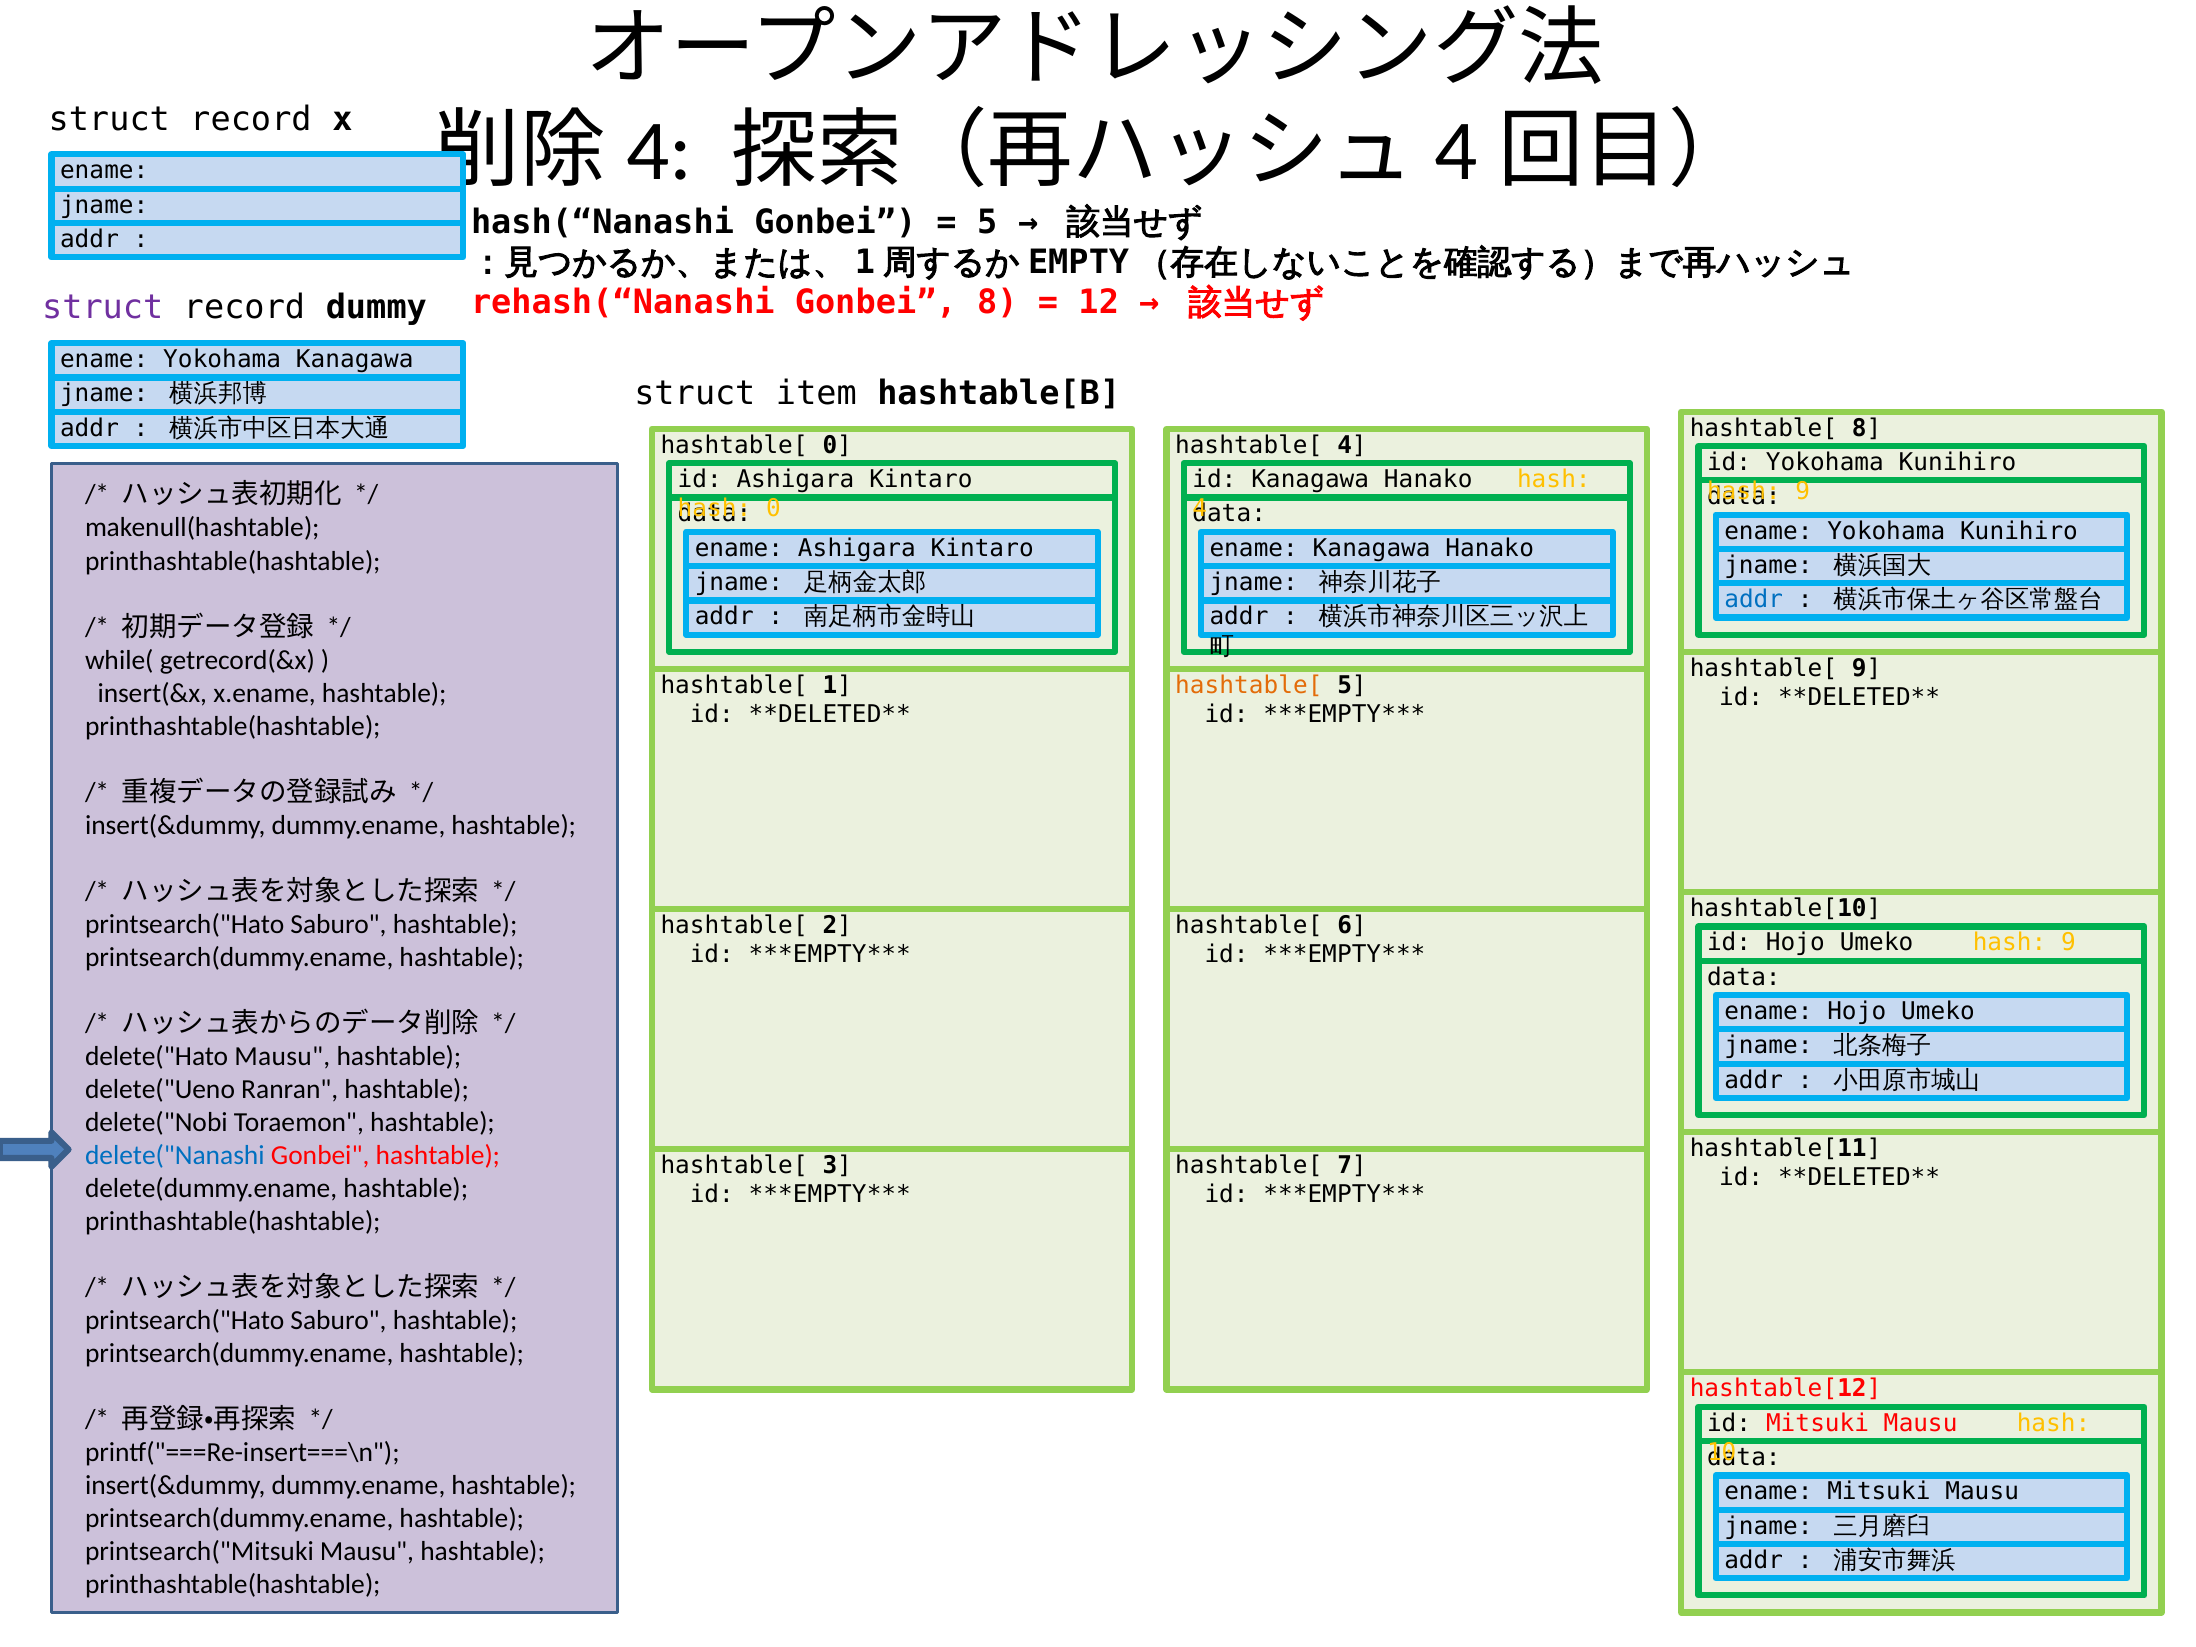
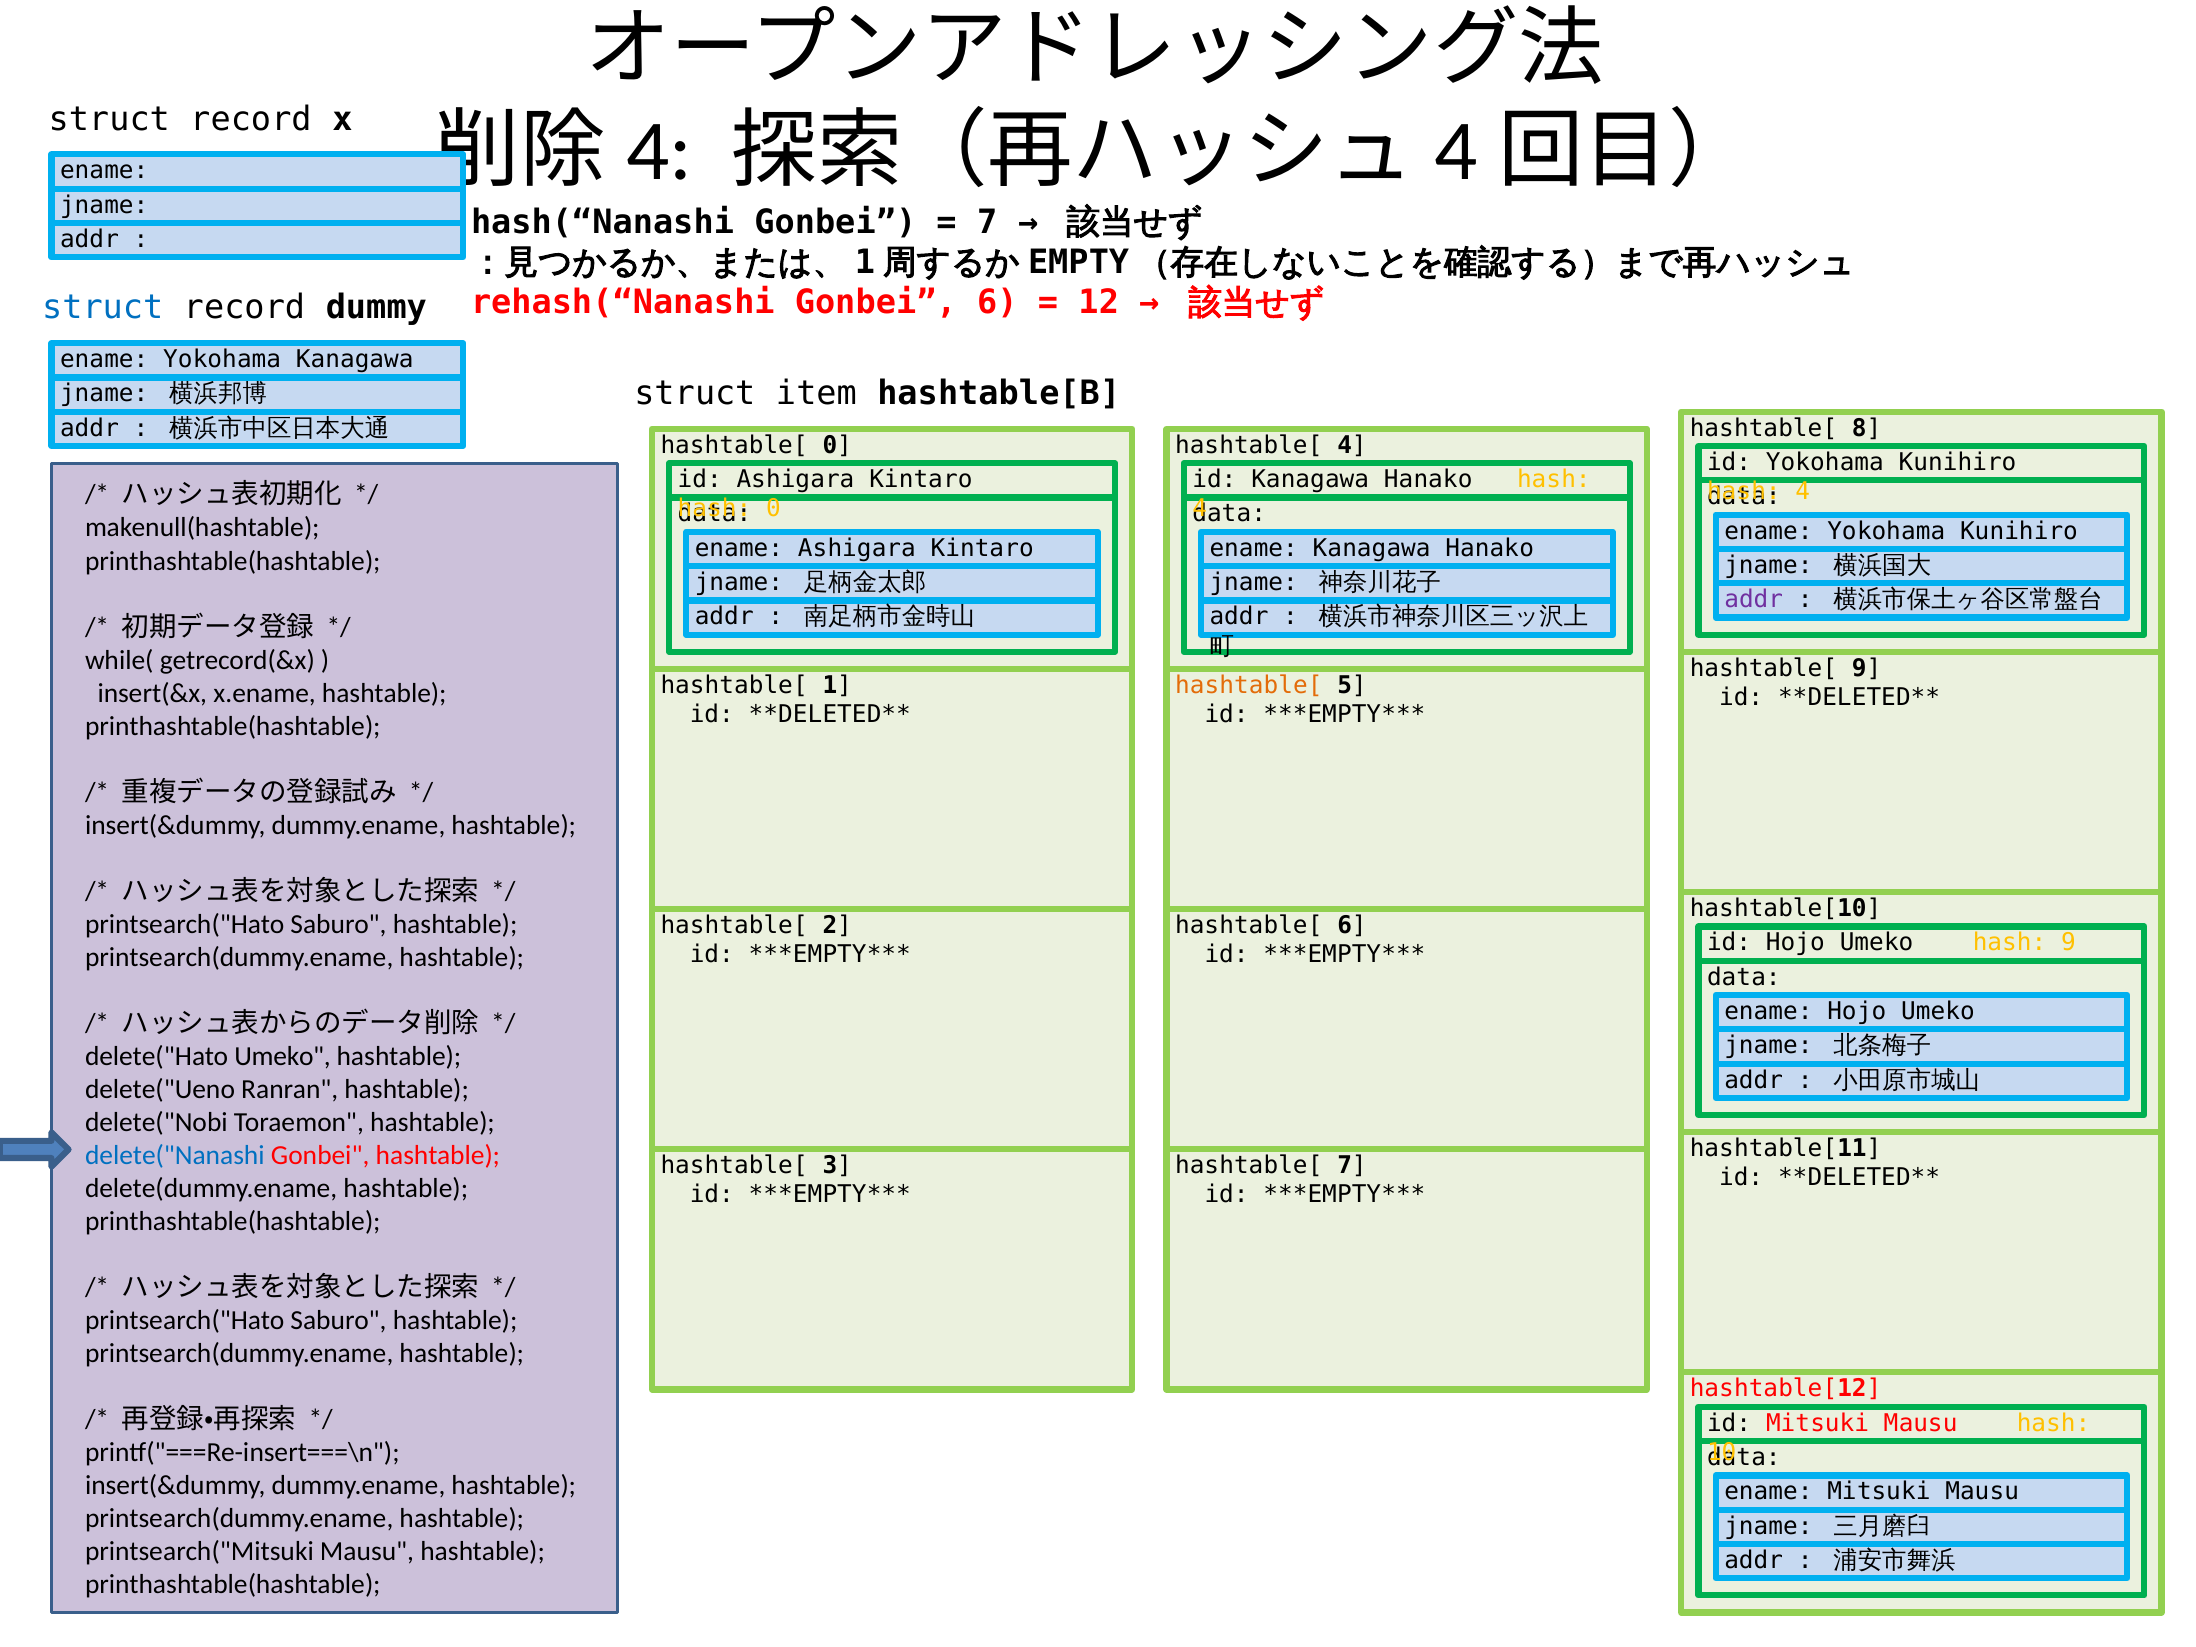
5: 5 -> 7 (987, 222)
Gonbei 8: 8 -> 6 (997, 303)
struct colour: purple -> blue (103, 308)
9: 9 -> 4 (1803, 492)
addr colour: blue -> purple (1754, 600)
delete("Hato Mausu: Mausu -> Umeko (283, 1056)
